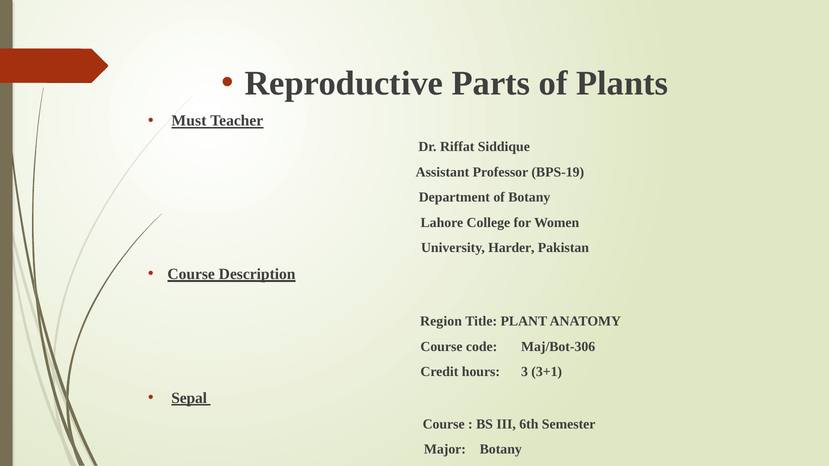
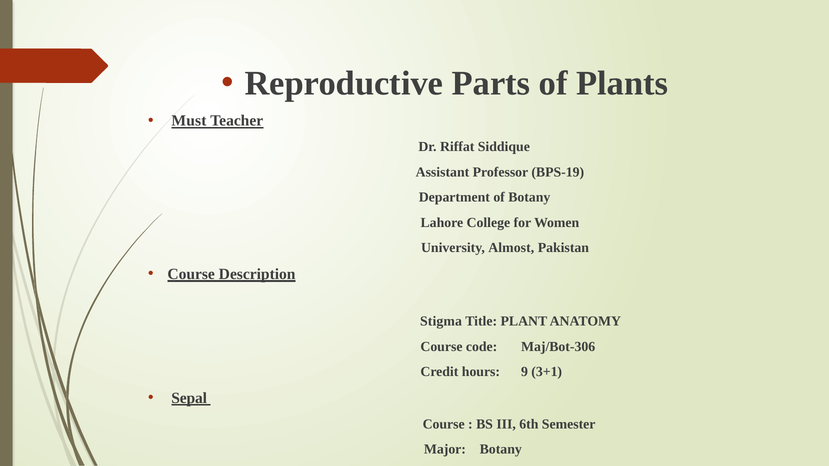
Harder: Harder -> Almost (511, 248)
Region: Region -> Stigma (441, 321)
3: 3 -> 9 (525, 372)
